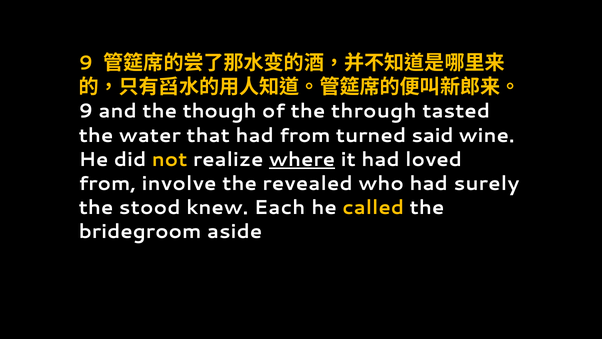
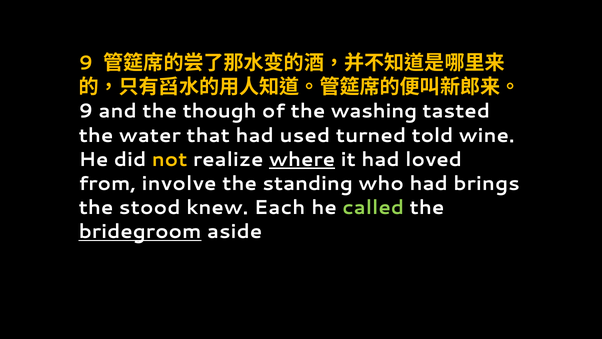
through: through -> washing (374, 111)
had from: from -> used (305, 135)
said: said -> told (432, 135)
revealed: revealed -> standing (308, 183)
surely: surely -> brings (487, 183)
called colour: yellow -> light green (373, 208)
bridegroom underline: none -> present (140, 232)
